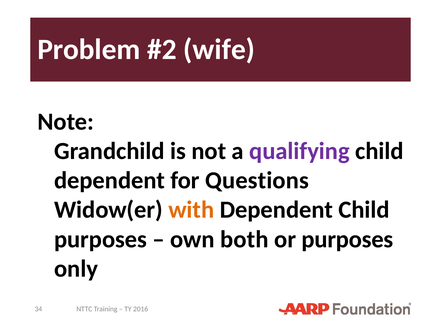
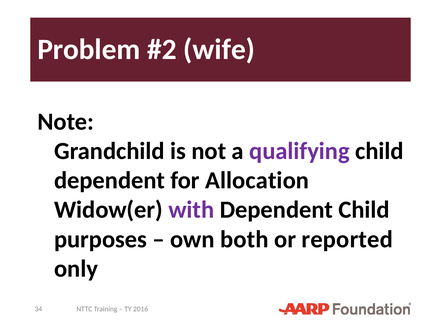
Questions: Questions -> Allocation (257, 180)
with colour: orange -> purple (191, 210)
or purposes: purposes -> reported (347, 239)
